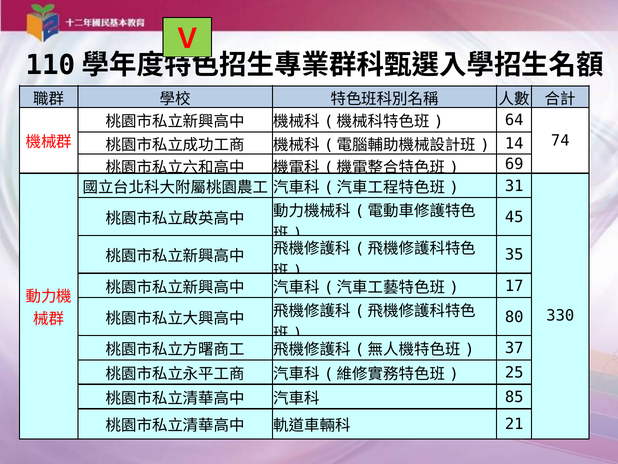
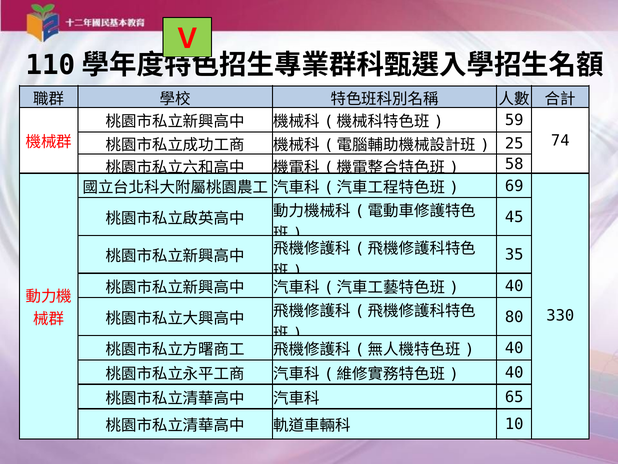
64: 64 -> 59 (514, 120)
14: 14 -> 25 (514, 143)
69: 69 -> 58 (514, 164)
31: 31 -> 69 (514, 186)
17: 17 -> 40 (514, 286)
37: 37 -> 40 (514, 348)
25: 25 -> 40 (514, 372)
85: 85 -> 65 (514, 397)
21: 21 -> 10 (514, 424)
